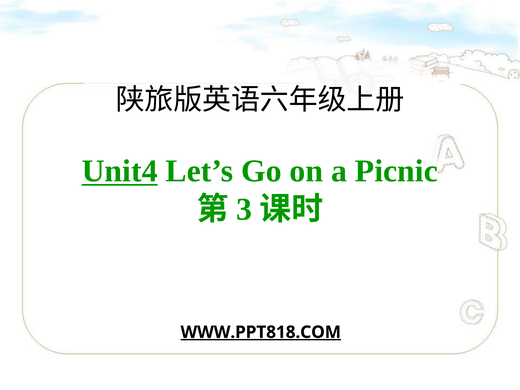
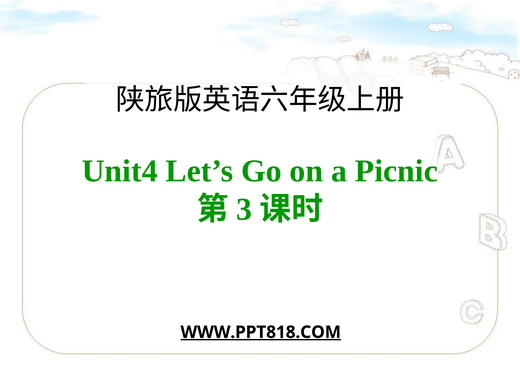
Unit4 underline: present -> none (120, 171)
